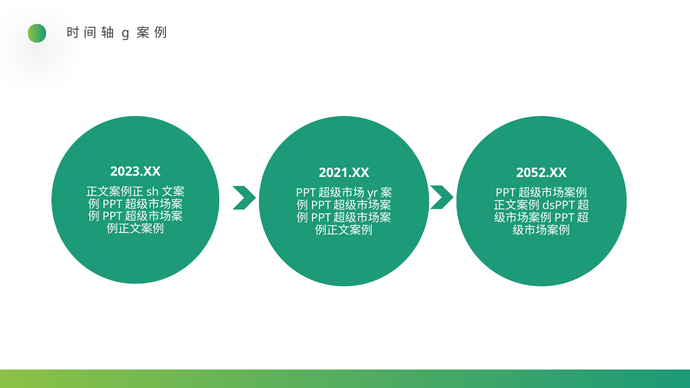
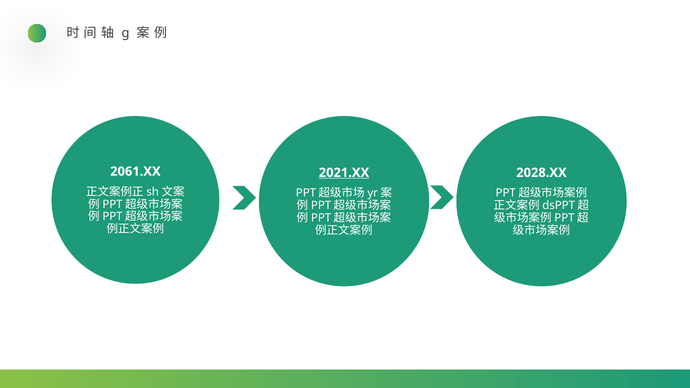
2023.XX: 2023.XX -> 2061.XX (135, 171)
2021.XX underline: none -> present (344, 173)
2052.XX: 2052.XX -> 2028.XX (541, 173)
